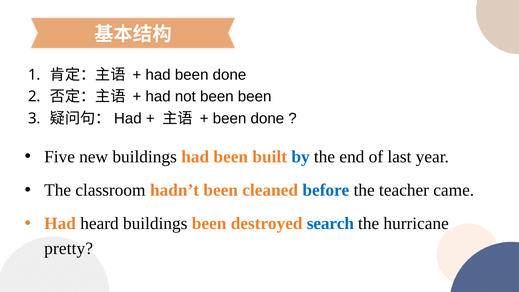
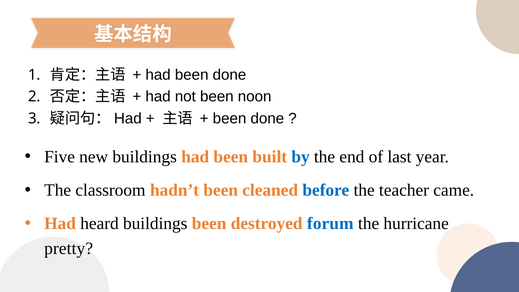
been been: been -> noon (255, 97)
search: search -> forum (330, 224)
